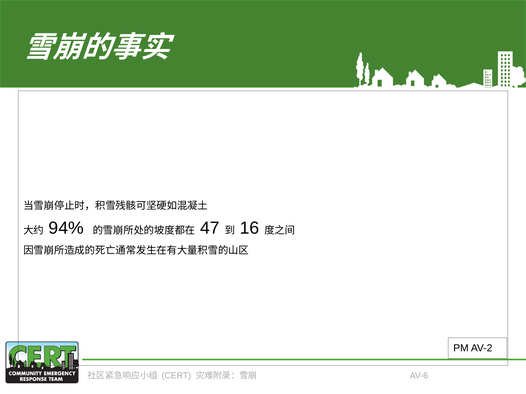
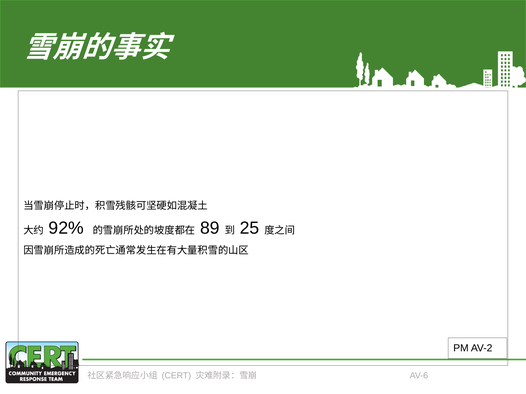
94%: 94% -> 92% (66, 228)
47: 47 -> 89 (210, 228)
16: 16 -> 25 (249, 228)
